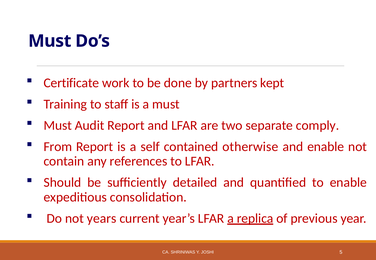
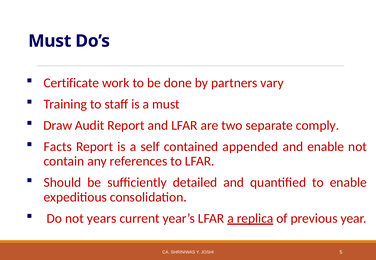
kept: kept -> vary (272, 83)
Must: Must -> Draw (58, 126)
From: From -> Facts (58, 147)
otherwise: otherwise -> appended (250, 147)
